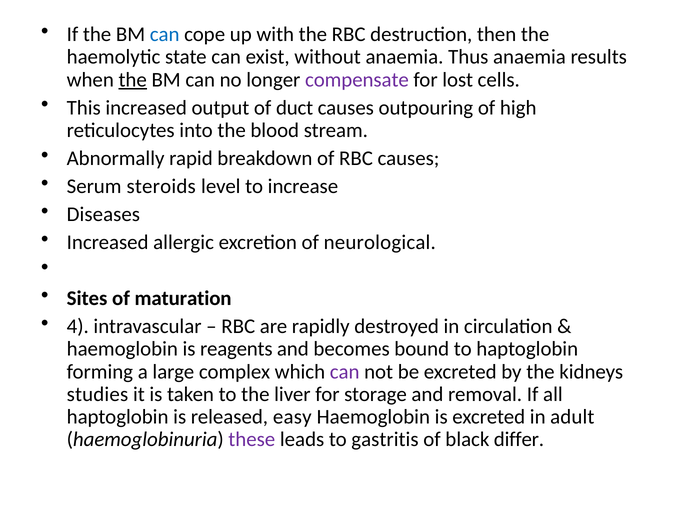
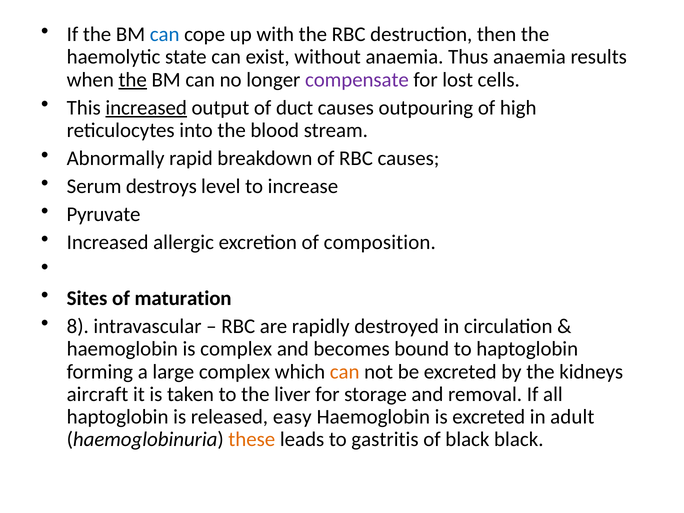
increased underline: none -> present (146, 108)
steroids: steroids -> destroys (161, 186)
Diseases: Diseases -> Pyruvate (104, 214)
neurological: neurological -> composition (380, 242)
4: 4 -> 8 (78, 326)
is reagents: reagents -> complex (236, 349)
can colour: purple -> orange (345, 372)
studies: studies -> aircraft (98, 394)
these colour: purple -> orange (252, 439)
black differ: differ -> black (519, 439)
